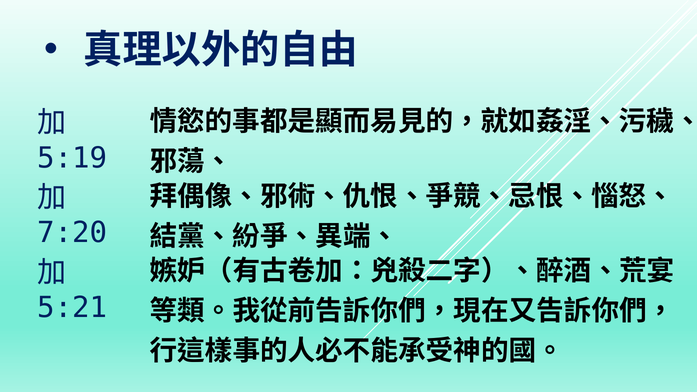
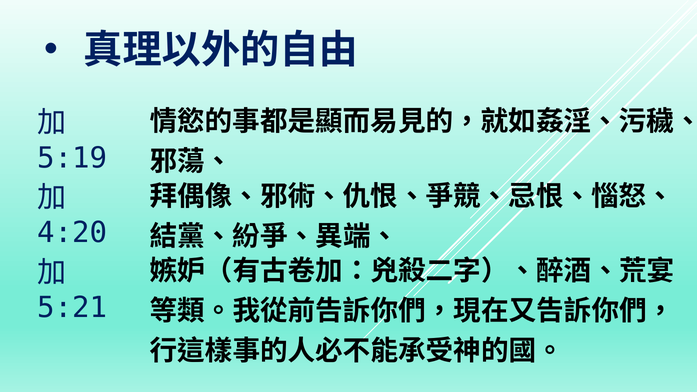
7:20: 7:20 -> 4:20 (72, 233)
